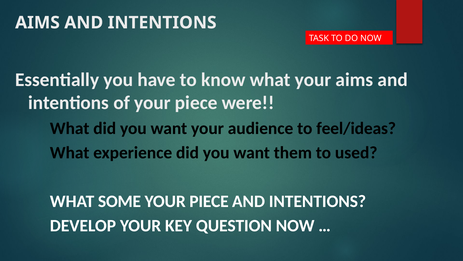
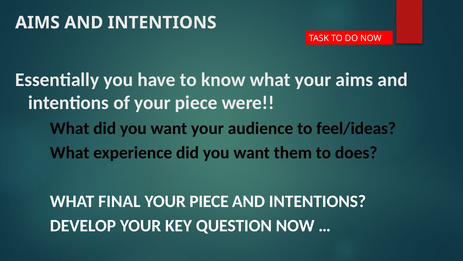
used: used -> does (356, 152)
SOME: SOME -> FINAL (119, 201)
